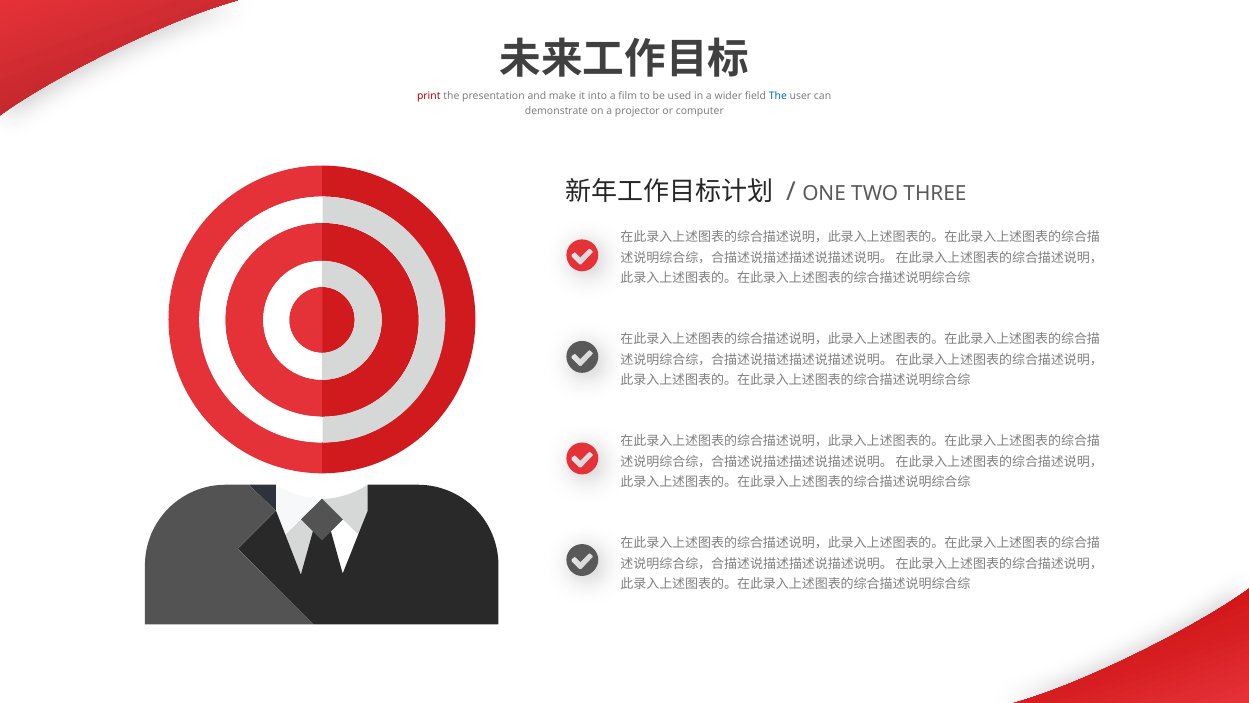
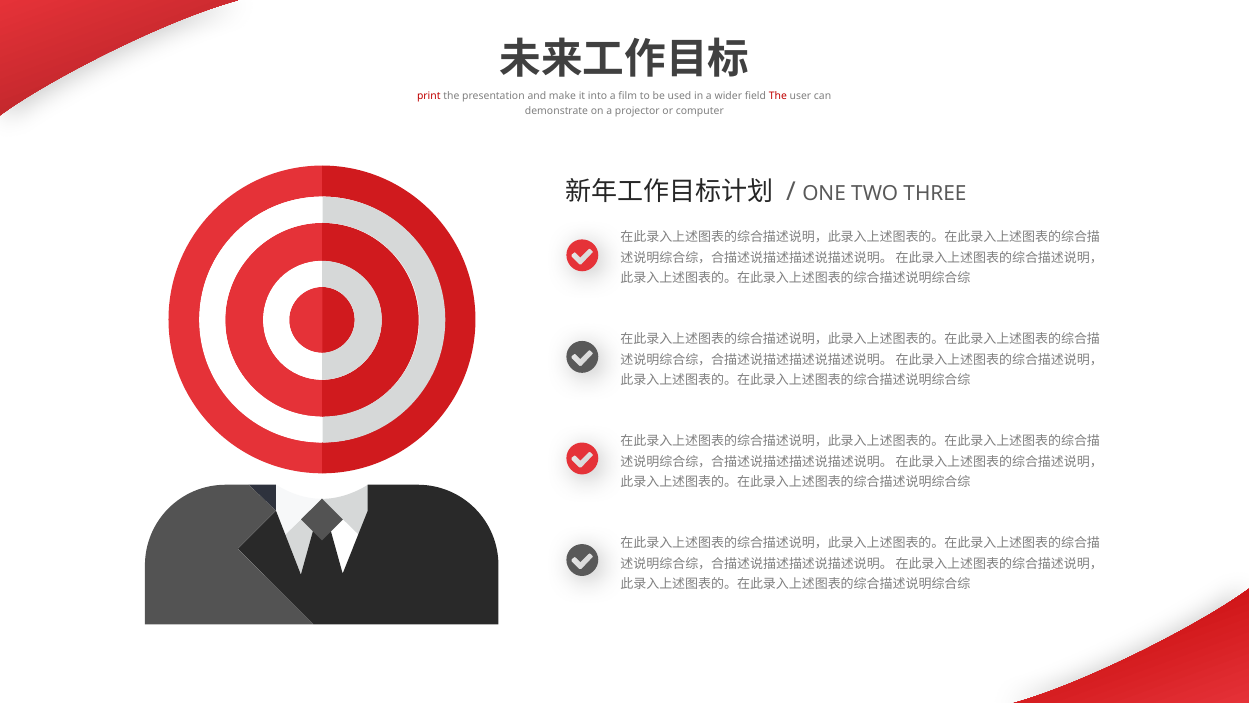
The colour: blue -> red (778, 96)
